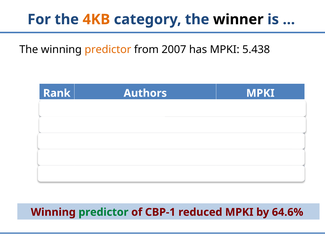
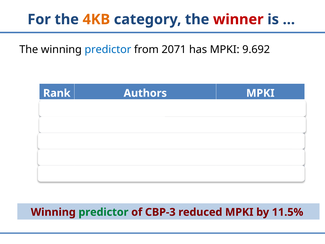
winner colour: black -> red (238, 19)
predictor colour: orange -> blue (108, 49)
2007: 2007 -> 2071 (174, 49)
5.438: 5.438 -> 9.692 (256, 49)
CBP-1: CBP-1 -> CBP-3 (160, 212)
64.6%: 64.6% -> 11.5% (288, 212)
